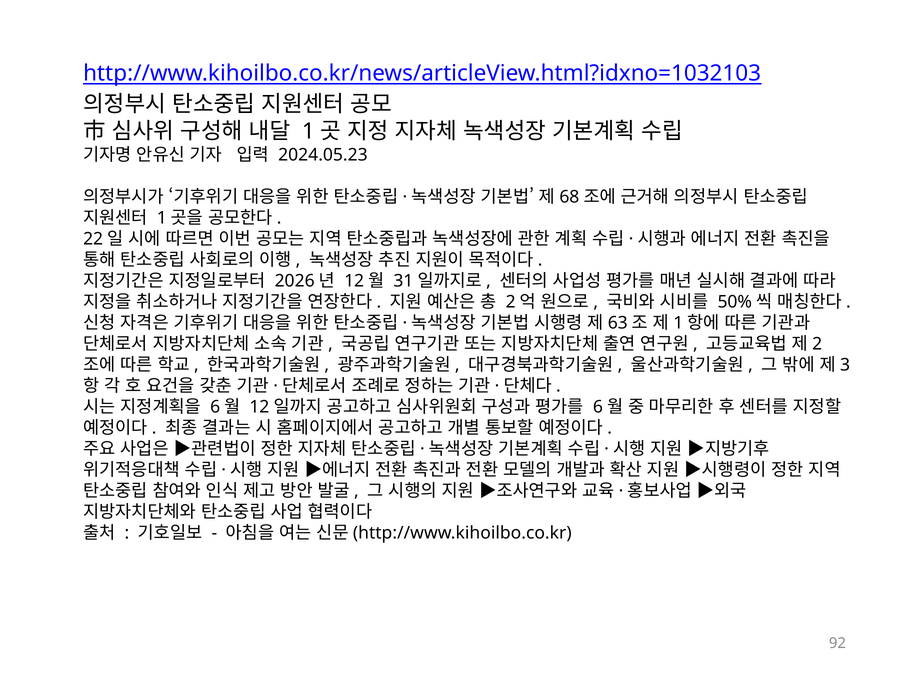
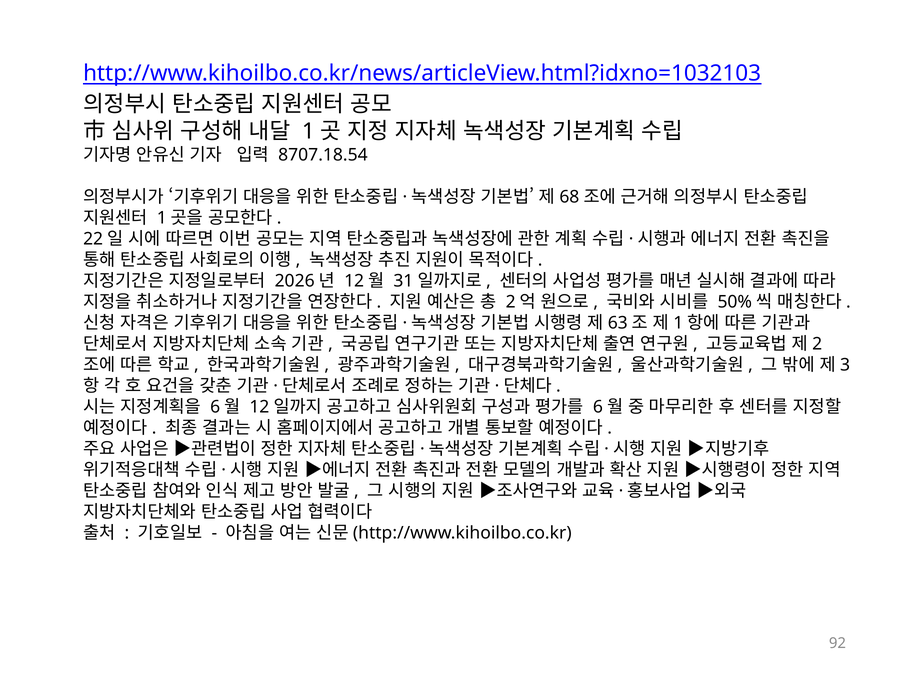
2024.05.23: 2024.05.23 -> 8707.18.54 (323, 155)
